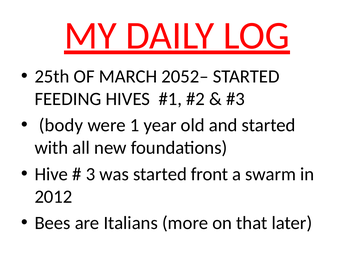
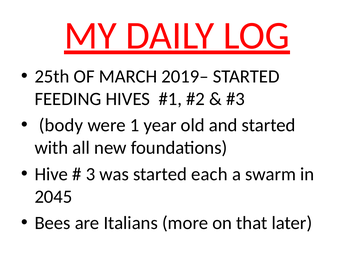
2052–: 2052– -> 2019– (185, 76)
front: front -> each (209, 174)
2012: 2012 -> 2045 (53, 196)
